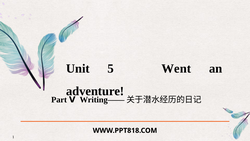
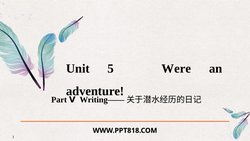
Went: Went -> Were (176, 68)
